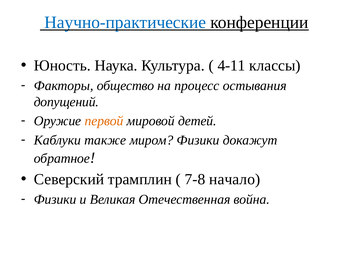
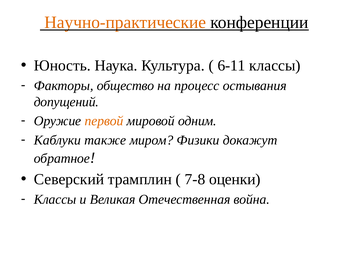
Научно-практические colour: blue -> orange (125, 22)
4-11: 4-11 -> 6-11 (231, 66)
детей: детей -> одним (197, 121)
начало: начало -> оценки (235, 179)
Физики: Физики -> Классы (55, 199)
